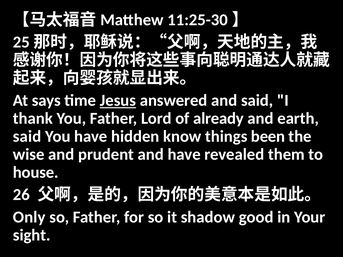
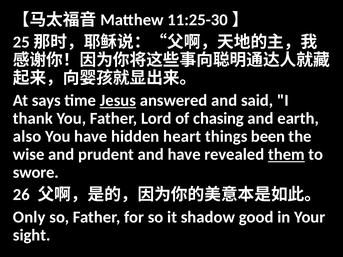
already: already -> chasing (219, 119)
said: said -> also (27, 137)
know: know -> heart (182, 137)
them underline: none -> present (286, 155)
house: house -> swore (36, 173)
